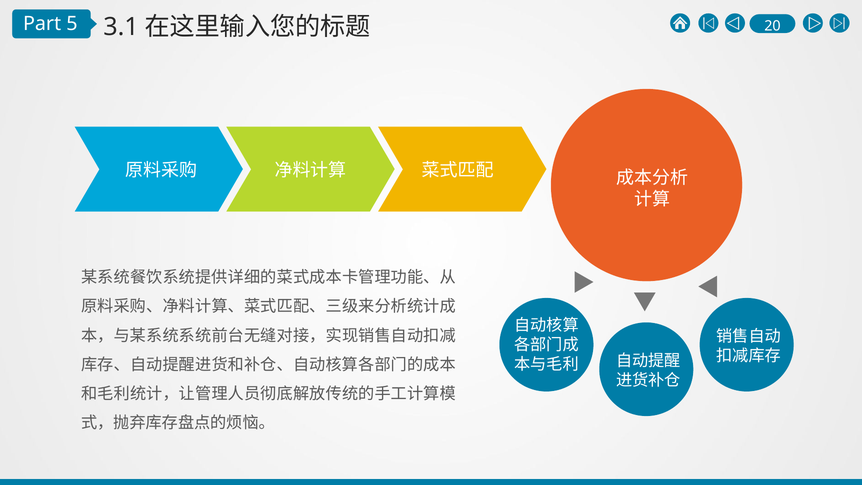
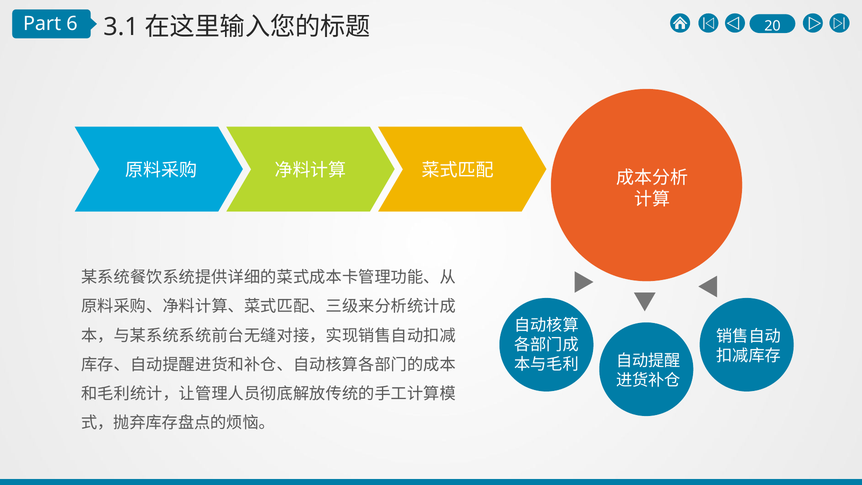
5: 5 -> 6 (72, 24)
